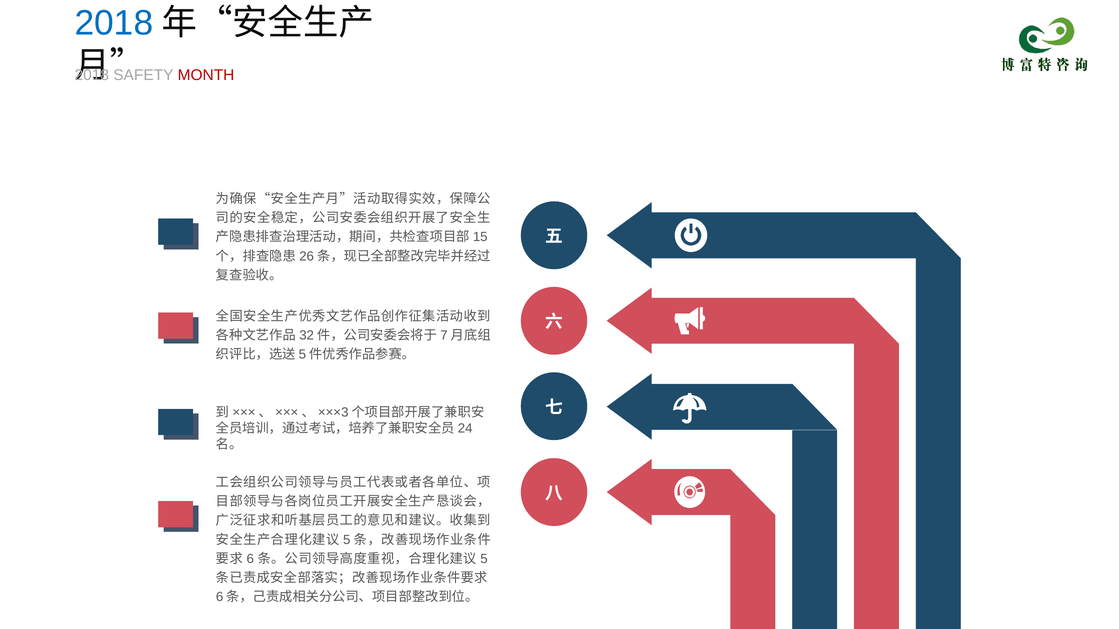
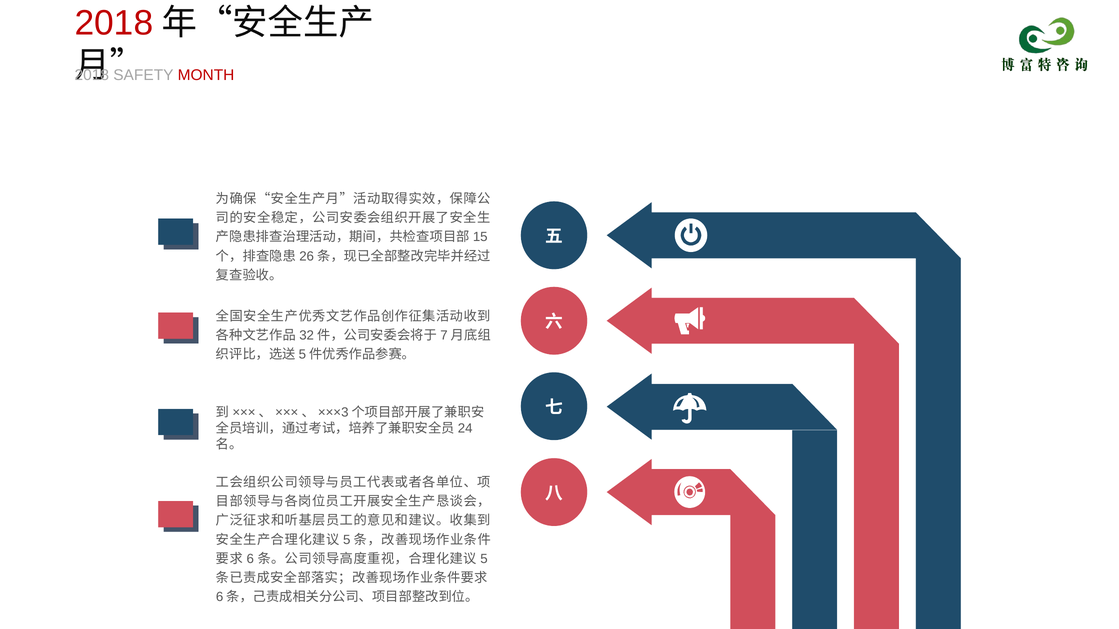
2018 colour: blue -> red (114, 23)
